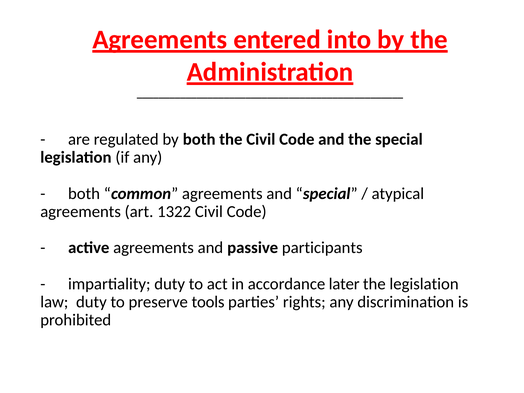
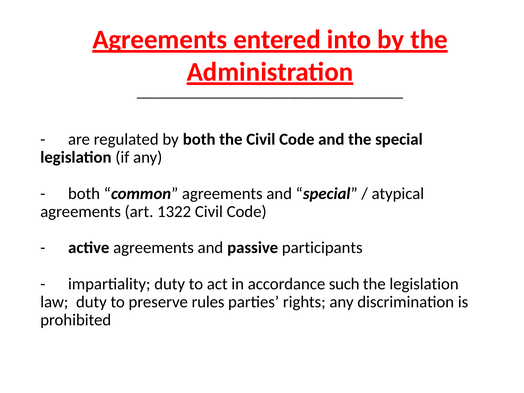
later: later -> such (344, 284)
tools: tools -> rules (208, 302)
